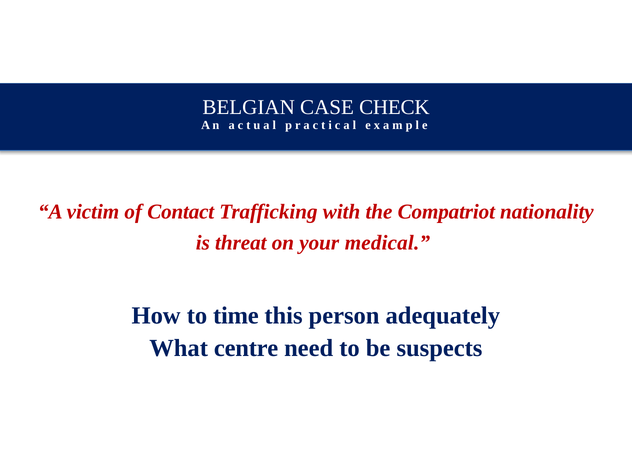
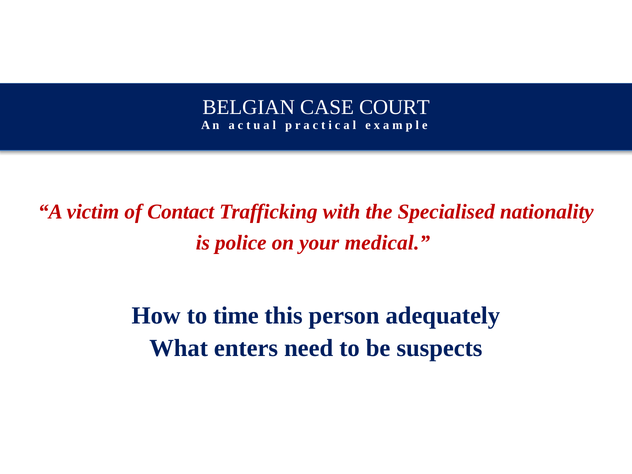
CHECK: CHECK -> COURT (394, 107)
Compatriot: Compatriot -> Specialised (446, 212)
threat: threat -> police (241, 243)
centre: centre -> enters (246, 348)
